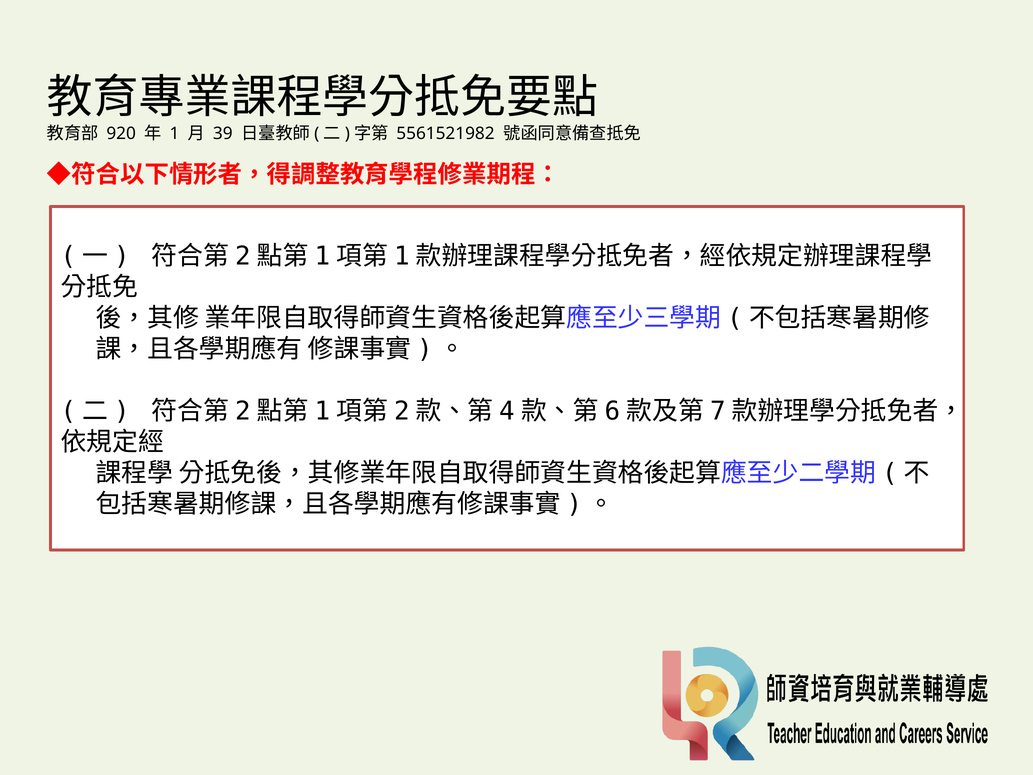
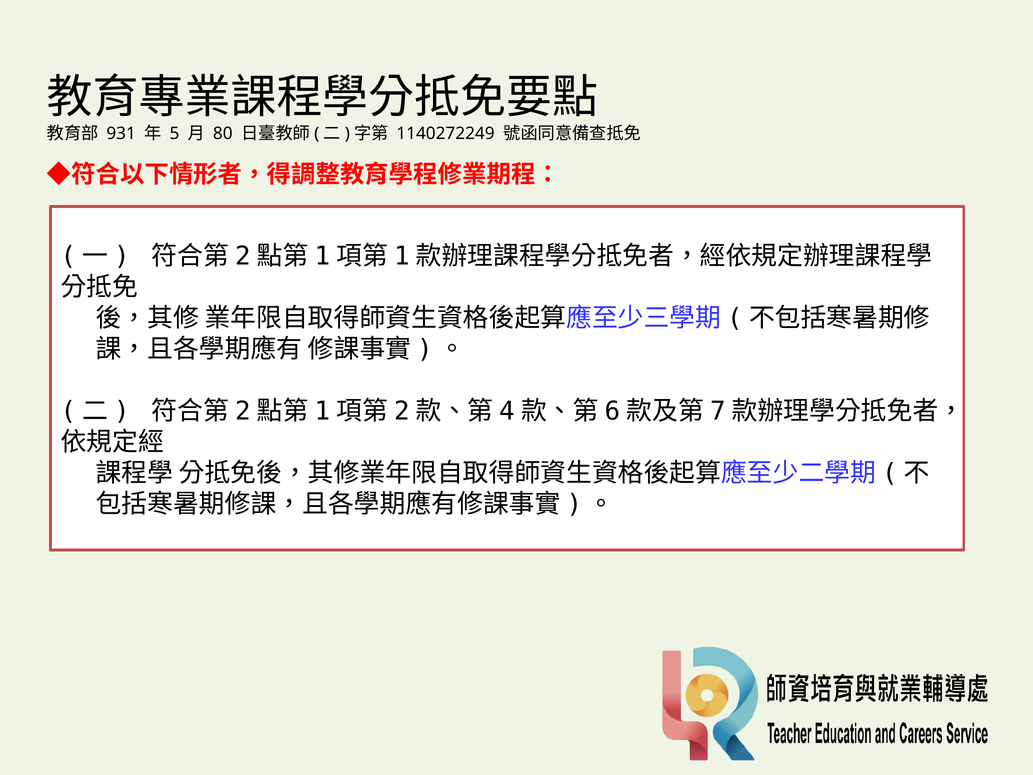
920: 920 -> 931 (121, 134)
1: 1 -> 5 (174, 134)
39: 39 -> 80 (223, 134)
5561521982: 5561521982 -> 1140272249 (445, 134)
